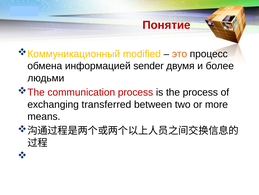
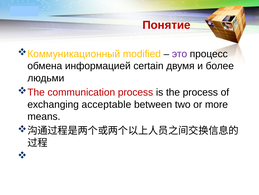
это colour: orange -> purple (180, 54)
sender: sender -> certain (149, 66)
transferred: transferred -> acceptable (106, 104)
